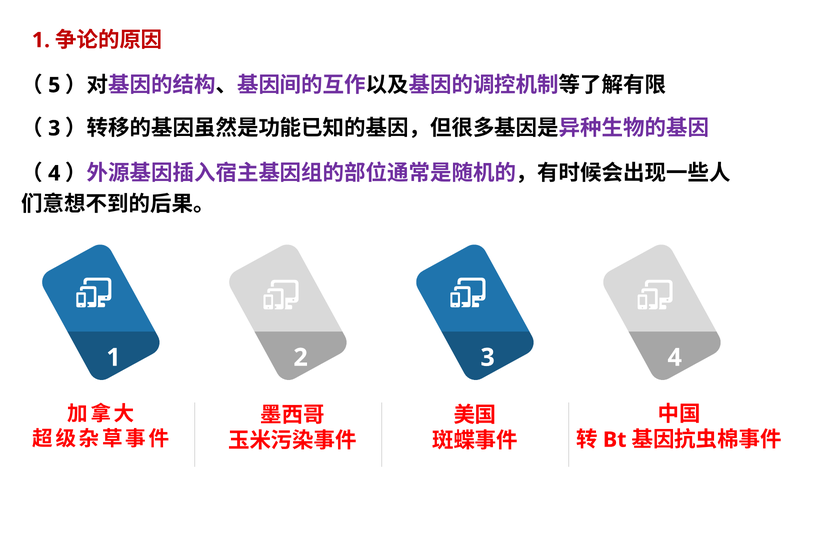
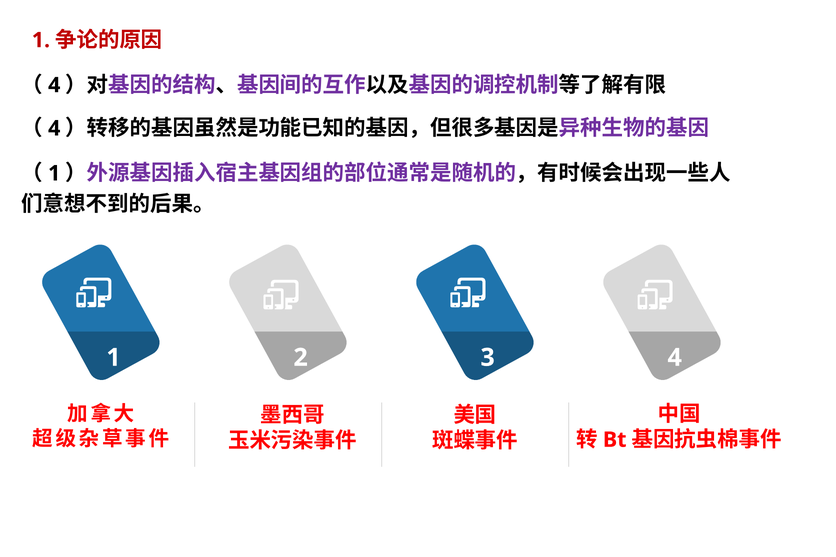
5: 5 -> 4 (54, 85)
3: 3 -> 4 (54, 128)
4: 4 -> 1 (54, 173)
